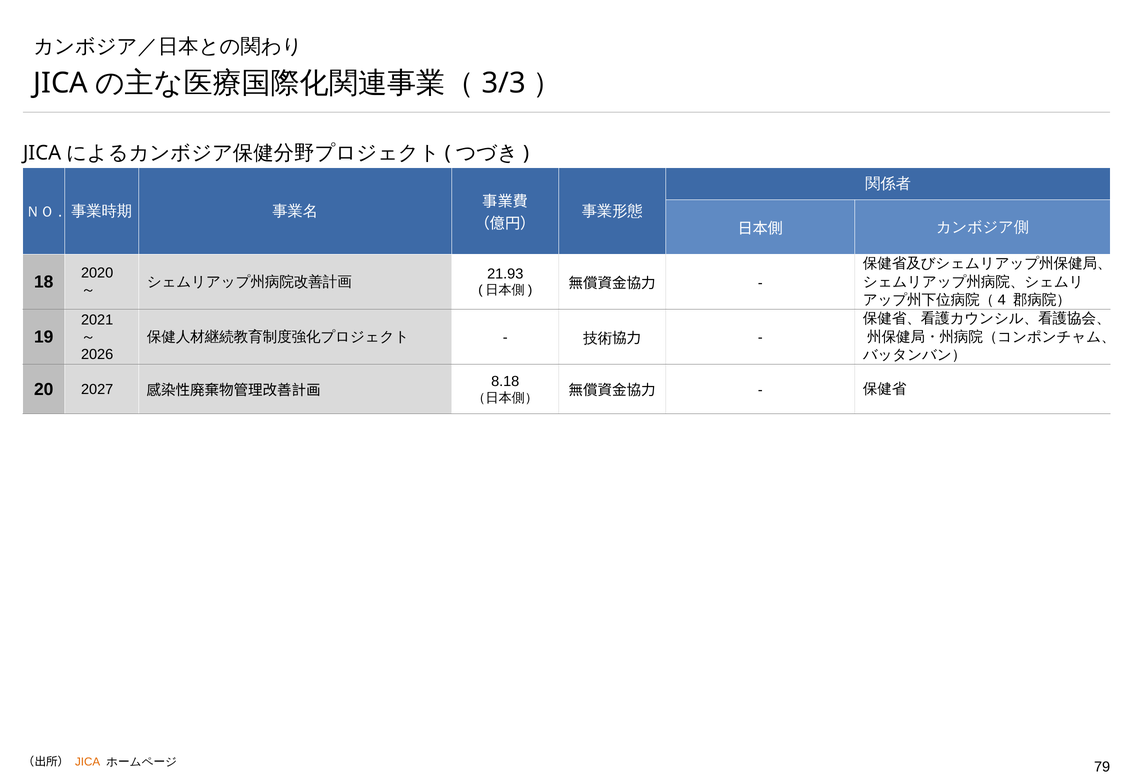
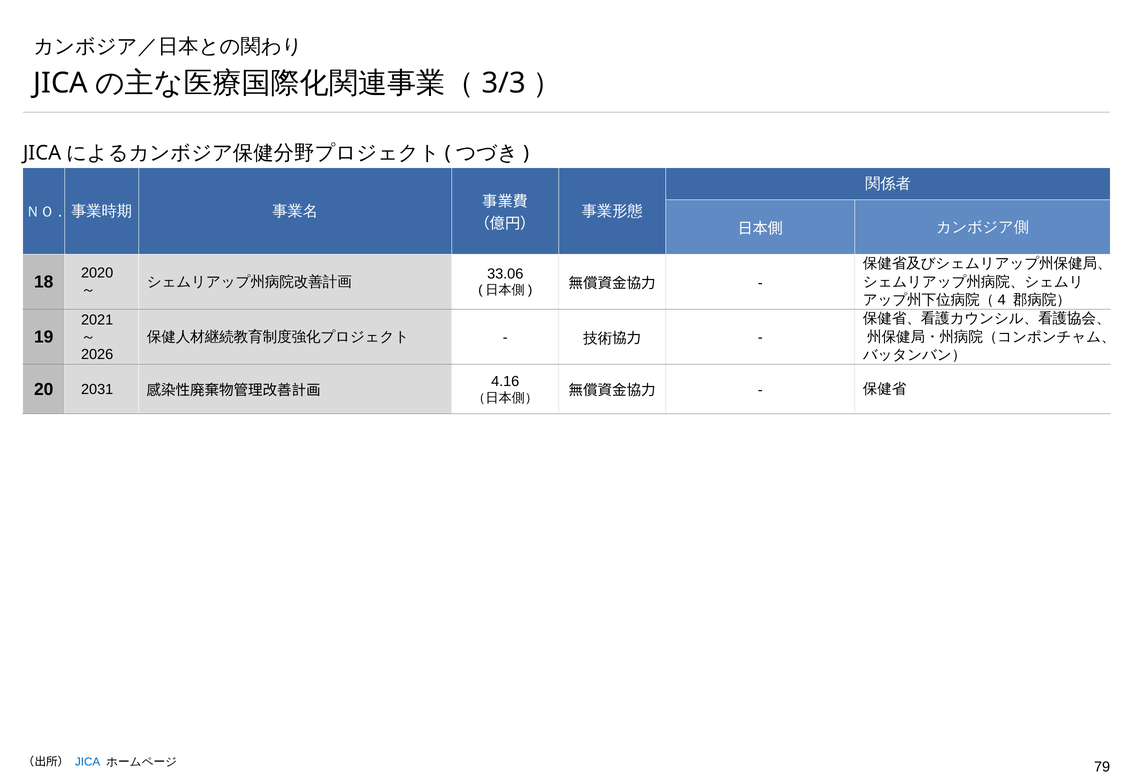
21.93: 21.93 -> 33.06 (505, 274)
8.18: 8.18 -> 4.16 (505, 382)
2027: 2027 -> 2031 (97, 389)
JICA colour: orange -> blue (88, 762)
